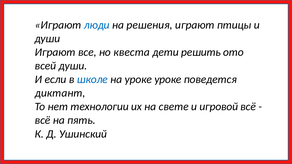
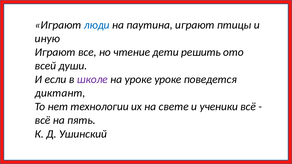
решения: решения -> паутина (150, 25)
души: души -> иную (47, 39)
квеста: квеста -> чтение (132, 52)
школе colour: blue -> purple (92, 80)
игровой: игровой -> ученики (219, 107)
